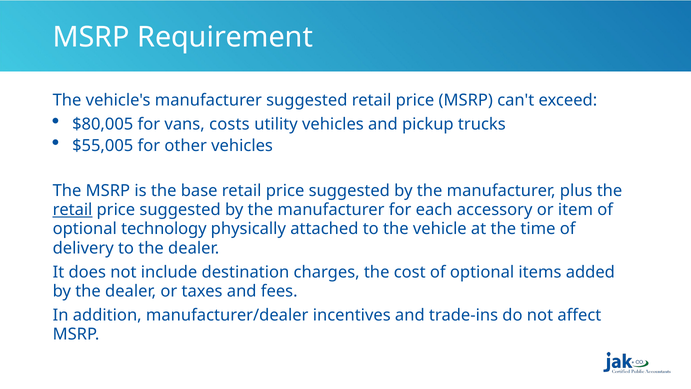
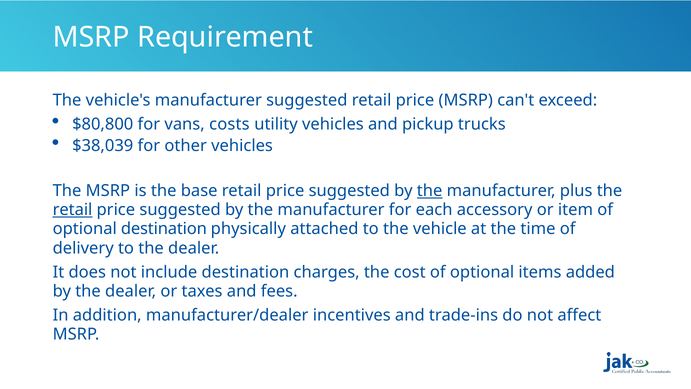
$80,005: $80,005 -> $80,800 (103, 124)
$55,005: $55,005 -> $38,039 (103, 145)
the underline: none -> present (430, 191)
optional technology: technology -> destination (164, 229)
